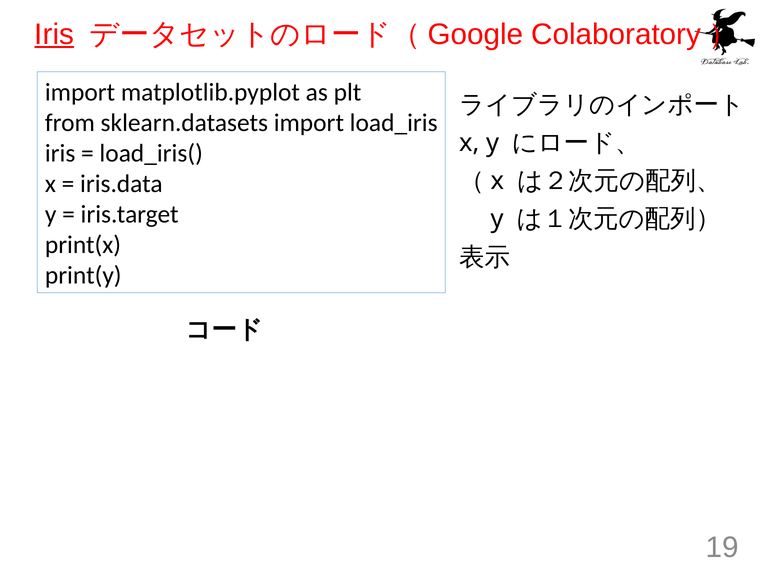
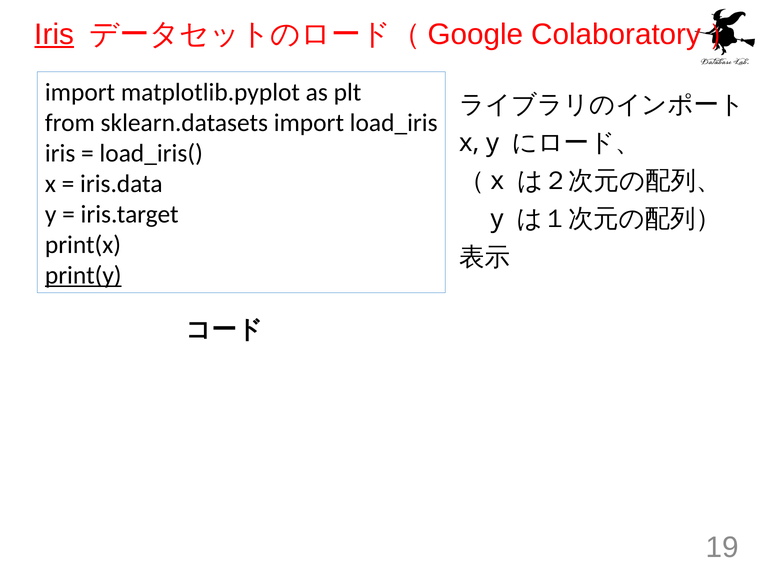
print(y underline: none -> present (83, 276)
